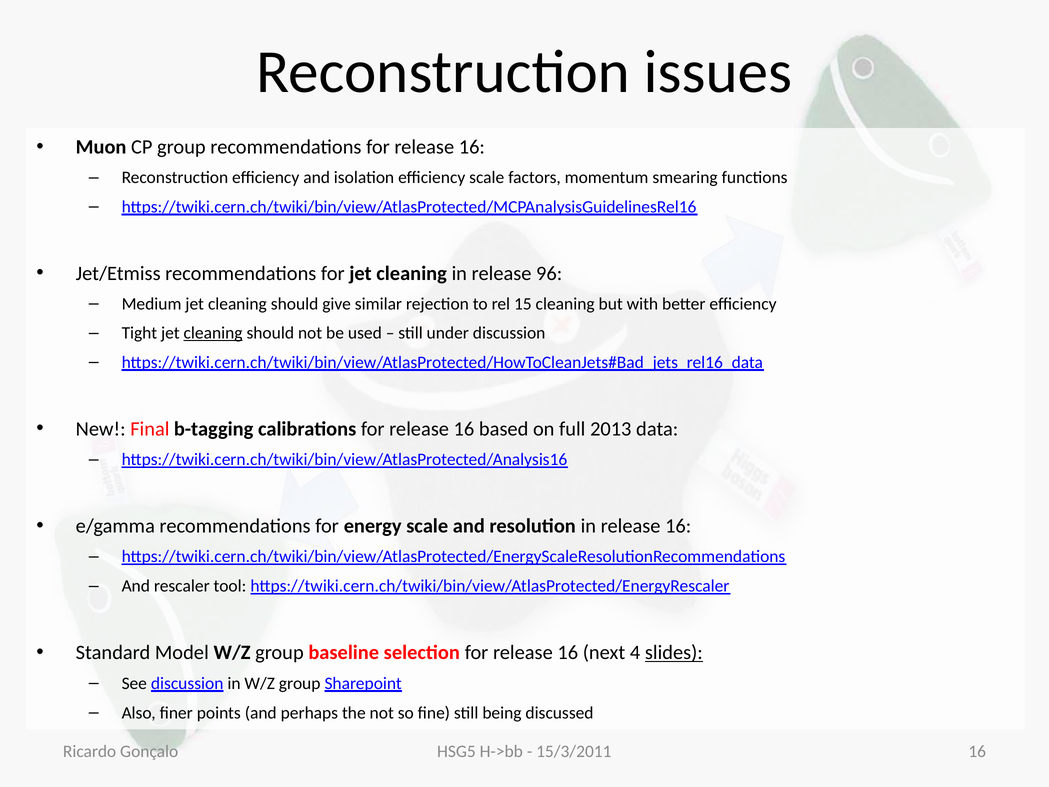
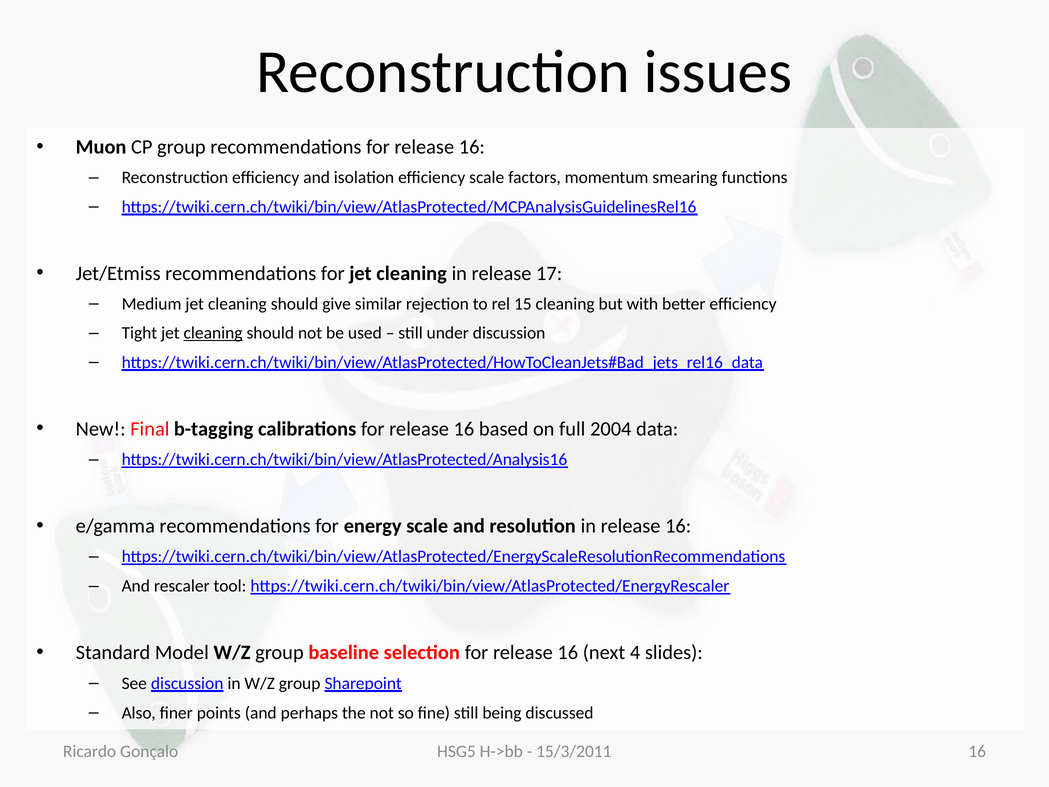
96: 96 -> 17 (549, 273)
2013: 2013 -> 2004 (611, 429)
slides underline: present -> none (674, 652)
